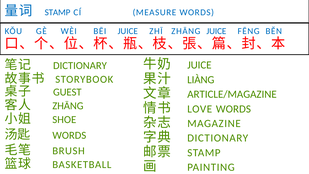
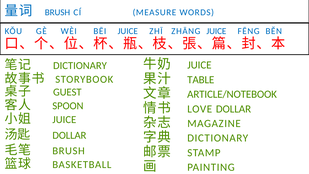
STAMP: STAMP -> BRUSH (57, 12)
LIÀNG: LIÀNG -> TABLE (201, 80)
ARTICLE/MAGAZINE: ARTICLE/MAGAZINE -> ARTICLE/NOTEBOOK (232, 94)
ZHĀNG: ZHĀNG -> SPOON (68, 106)
LOVE WORDS: WORDS -> DOLLAR (233, 109)
SHOE: SHOE -> JUICE (64, 120)
WORDS: WORDS -> DOLLAR (69, 135)
